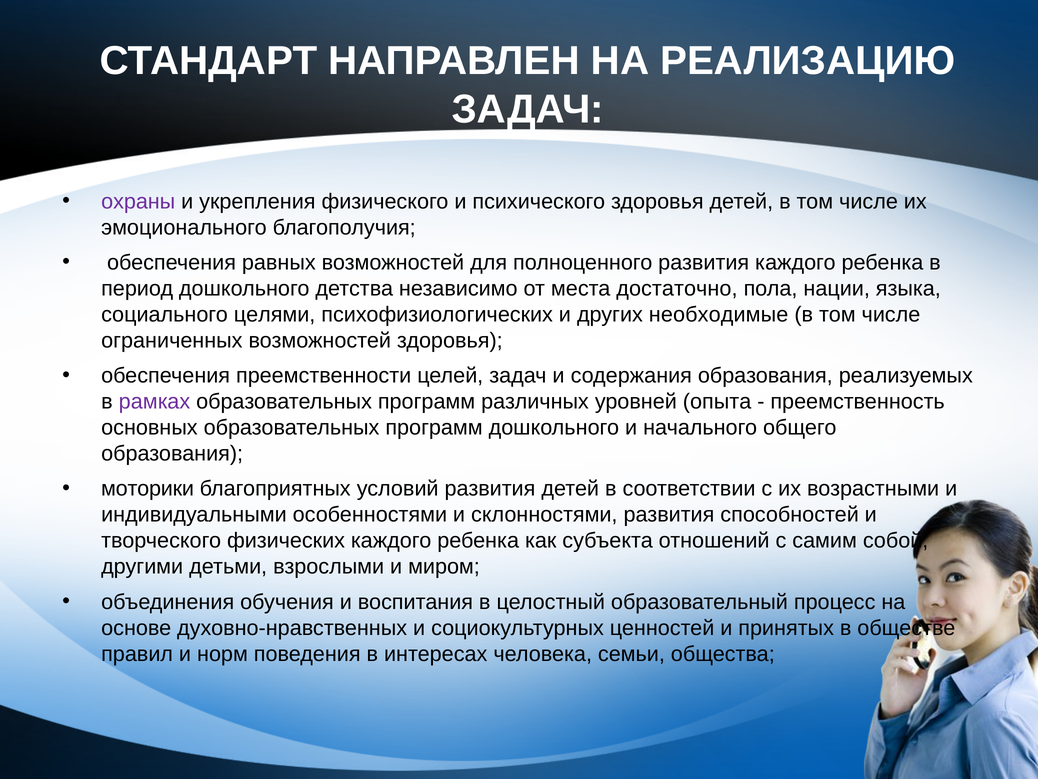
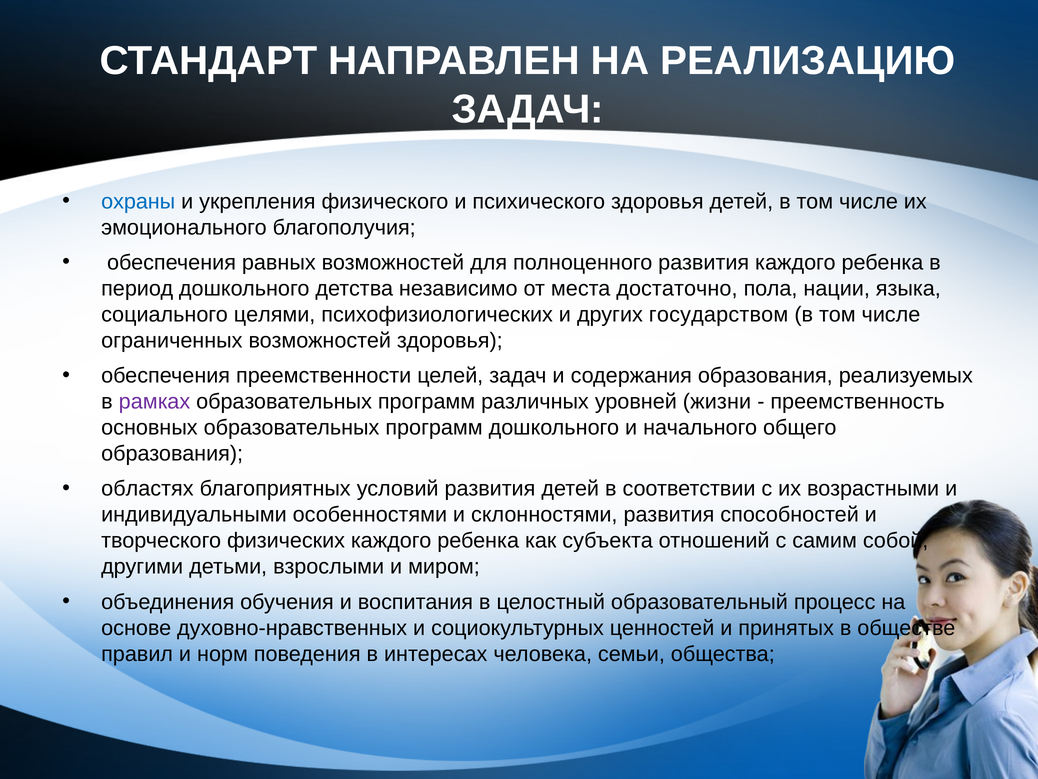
охраны colour: purple -> blue (138, 201)
необходимые: необходимые -> государством (719, 314)
опыта: опыта -> жизни (717, 401)
моторики: моторики -> областях (147, 489)
